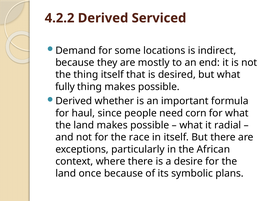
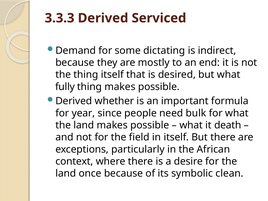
4.2.2: 4.2.2 -> 3.3.3 (60, 18)
locations: locations -> dictating (164, 50)
haul: haul -> year (83, 113)
corn: corn -> bulk (196, 113)
radial: radial -> death (228, 125)
race: race -> field (139, 137)
plans: plans -> clean (230, 173)
